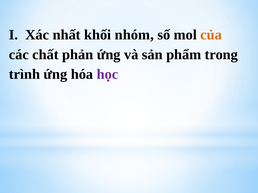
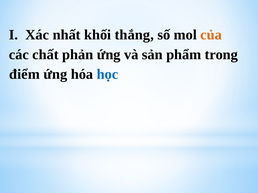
nhóm: nhóm -> thắng (134, 35)
trình: trình -> điểm (24, 74)
học colour: purple -> blue (107, 74)
